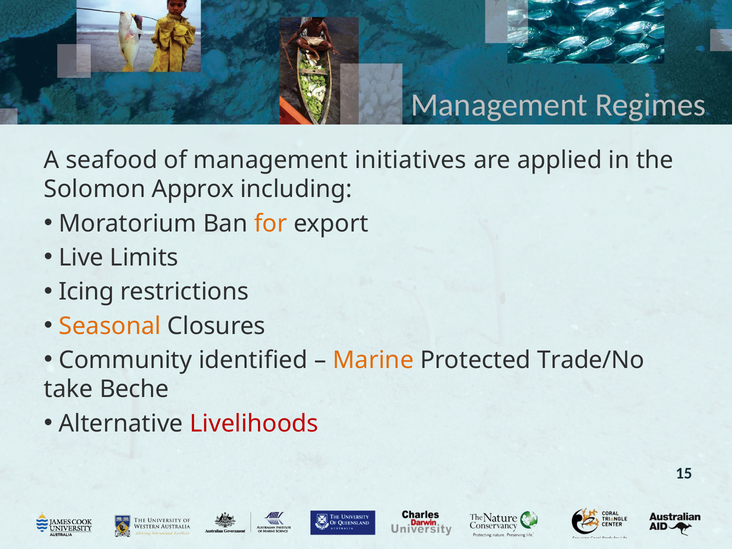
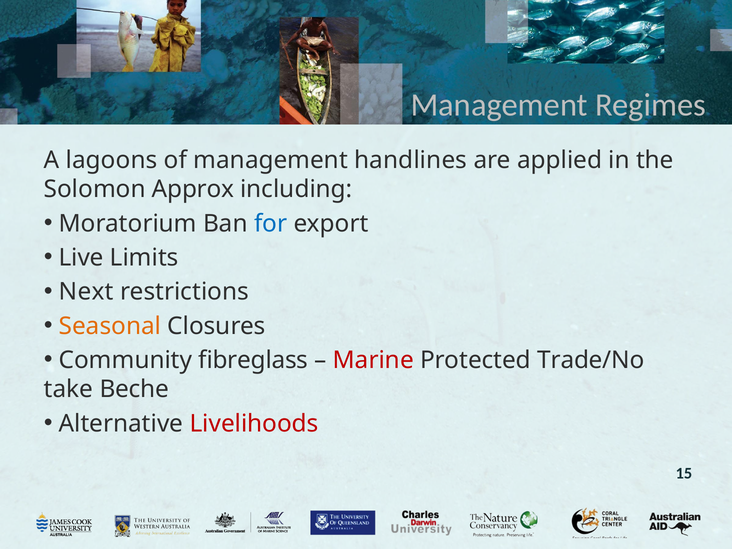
seafood: seafood -> lagoons (112, 160)
initiatives: initiatives -> handlines (411, 160)
for colour: orange -> blue (271, 224)
Icing: Icing -> Next (86, 292)
identified: identified -> fibreglass (253, 360)
Marine colour: orange -> red (373, 360)
